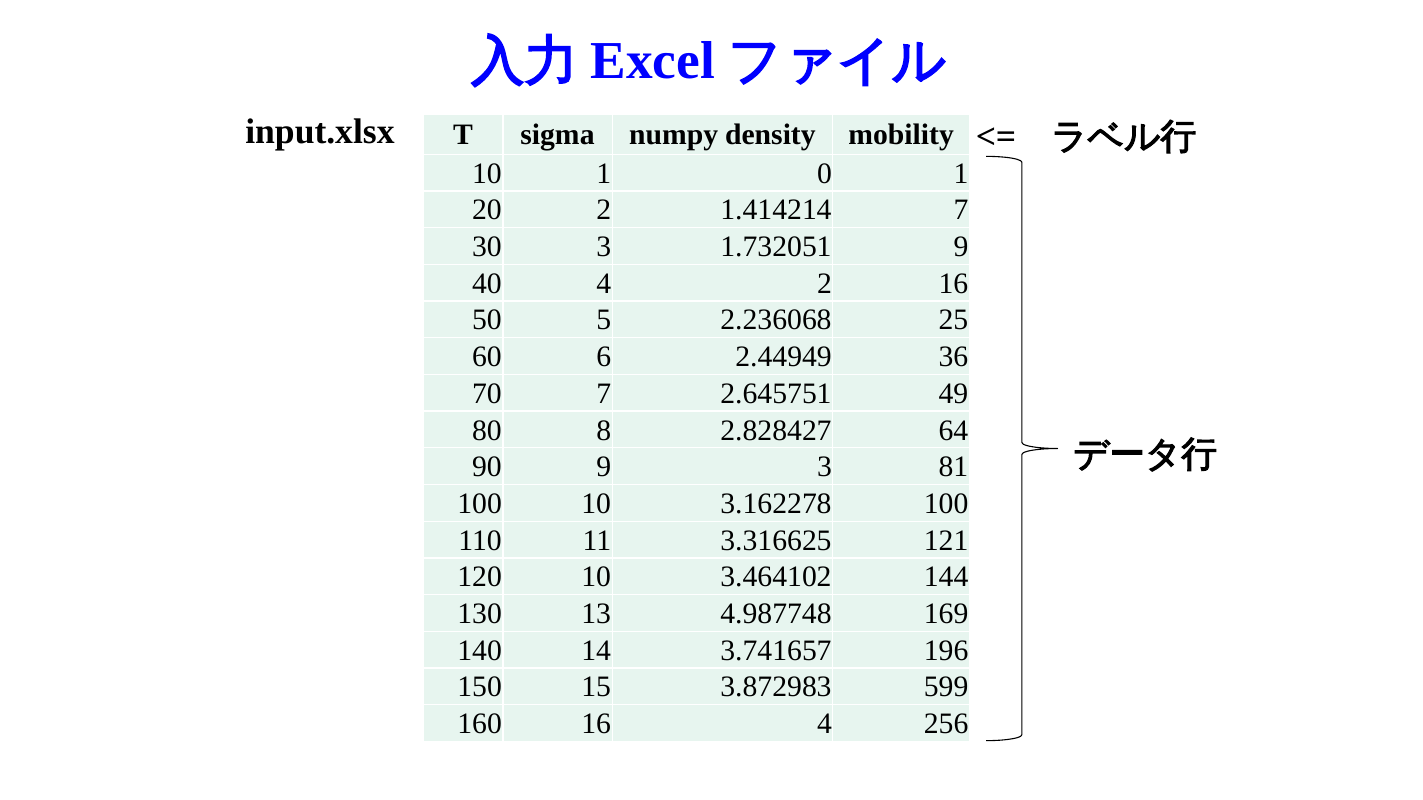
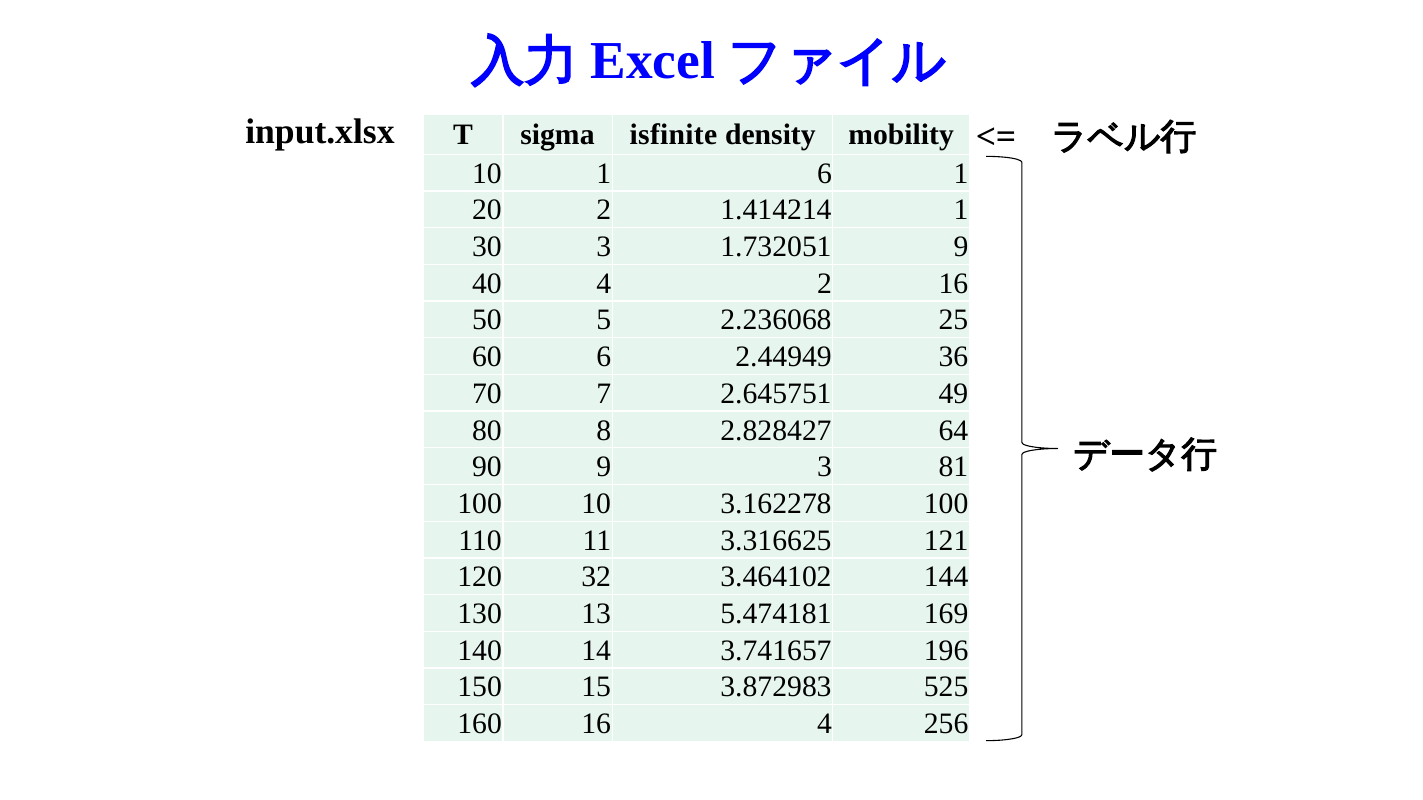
numpy: numpy -> isfinite (673, 135)
1 0: 0 -> 6 (824, 173)
1.414214 7: 7 -> 1 (961, 210)
120 10: 10 -> 32 (596, 577)
4.987748: 4.987748 -> 5.474181 (776, 614)
599: 599 -> 525 (946, 688)
